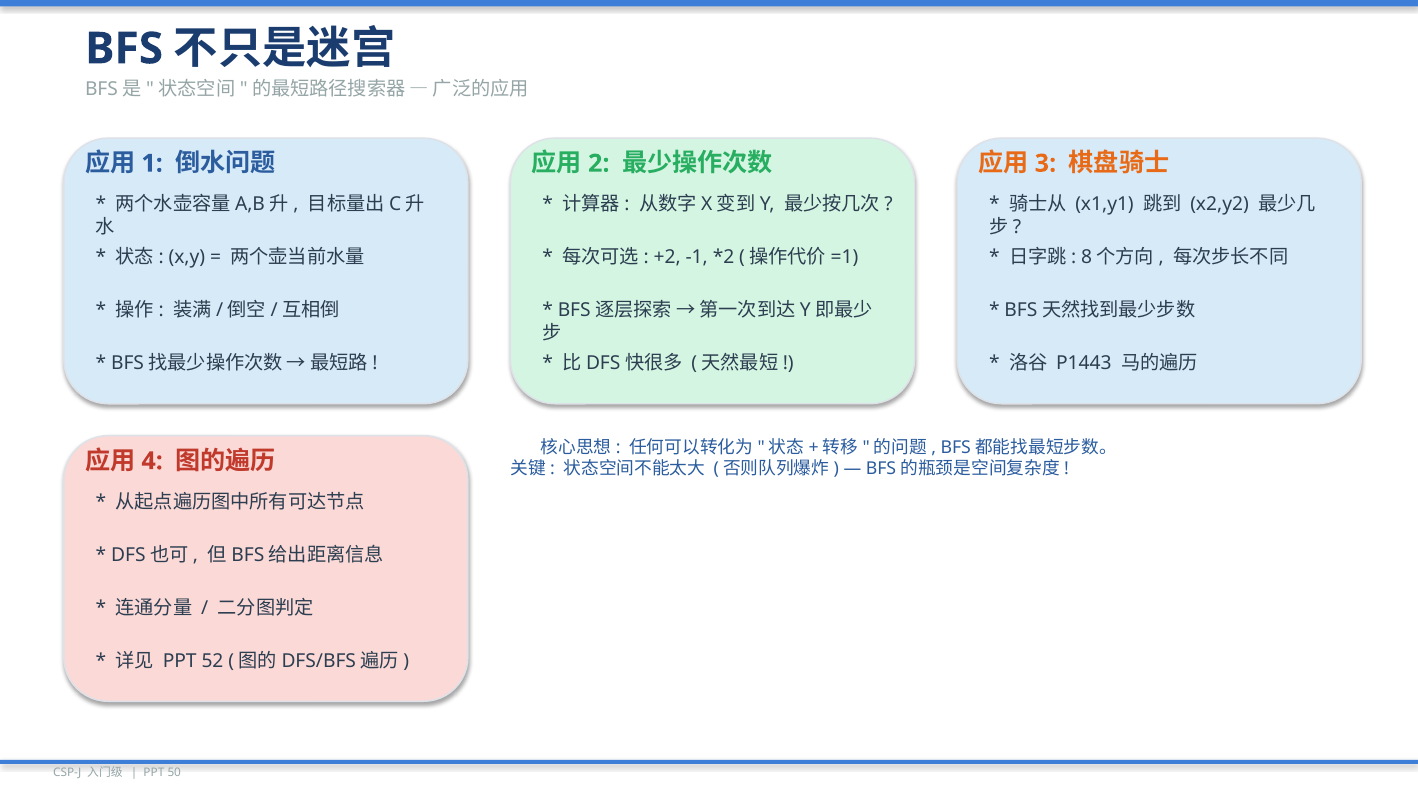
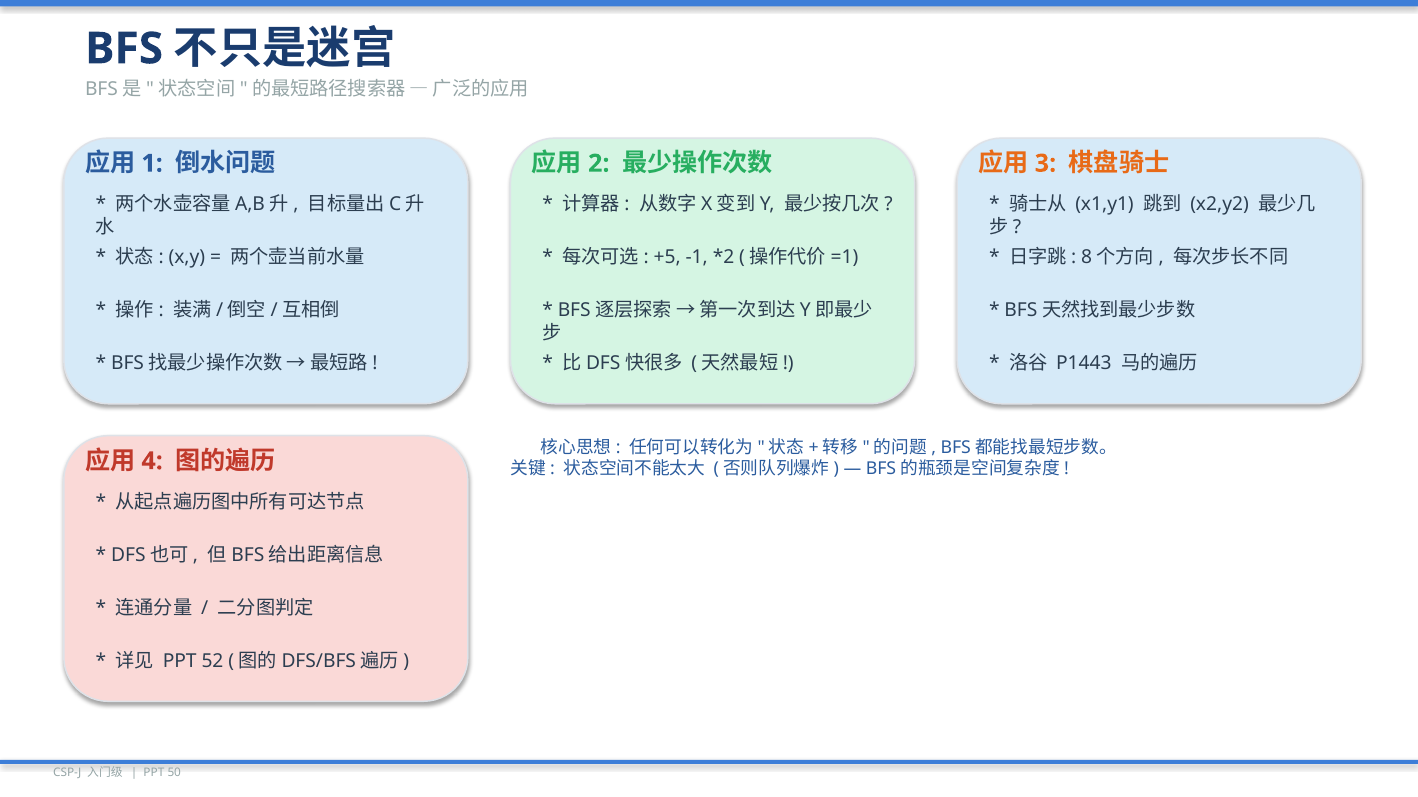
+2: +2 -> +5 (667, 257)
